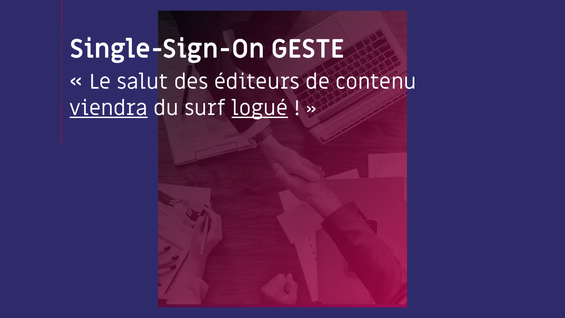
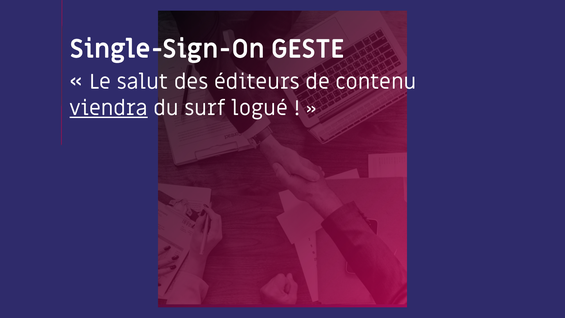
logué underline: present -> none (260, 108)
